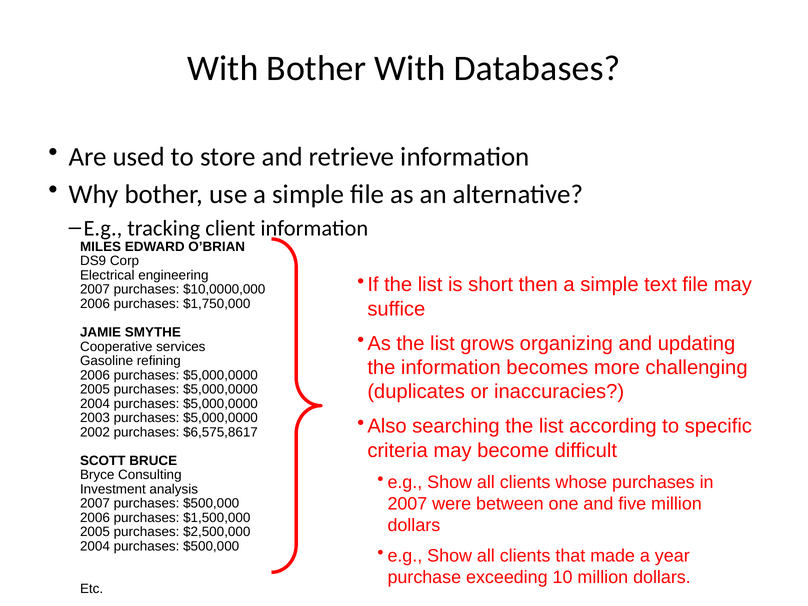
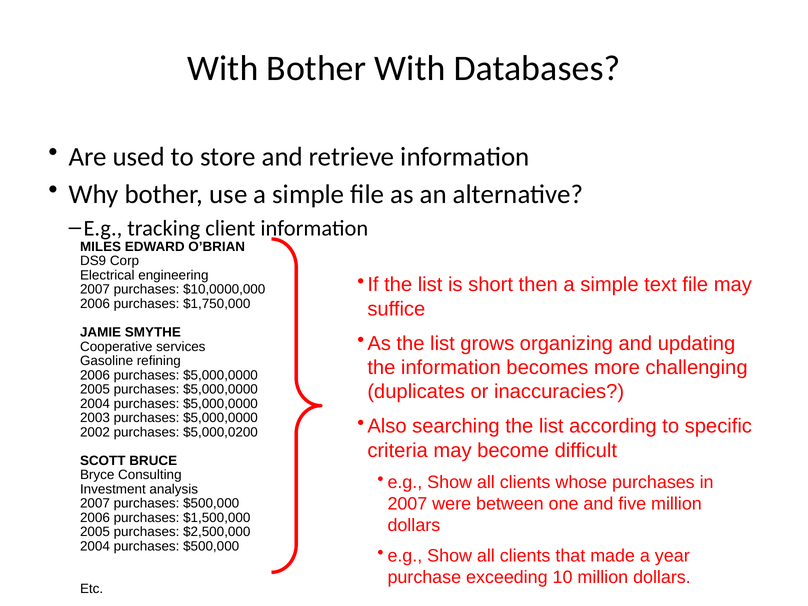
$6,575,8617: $6,575,8617 -> $5,000,0200 (220, 432)
